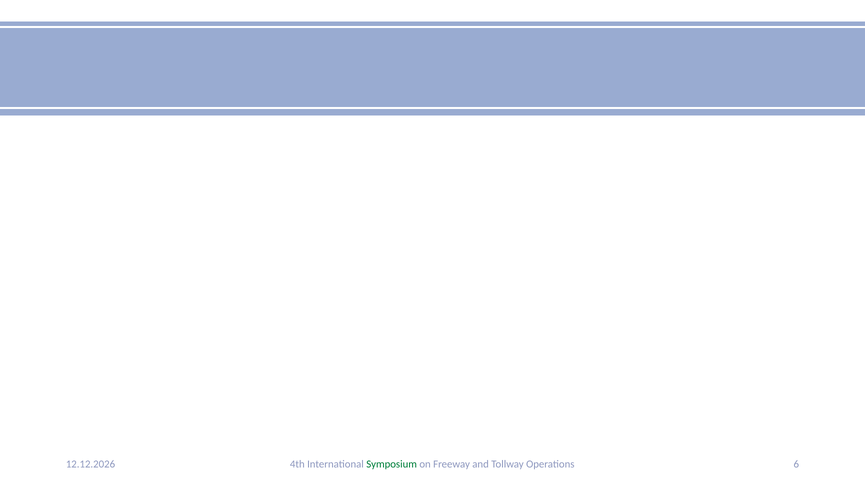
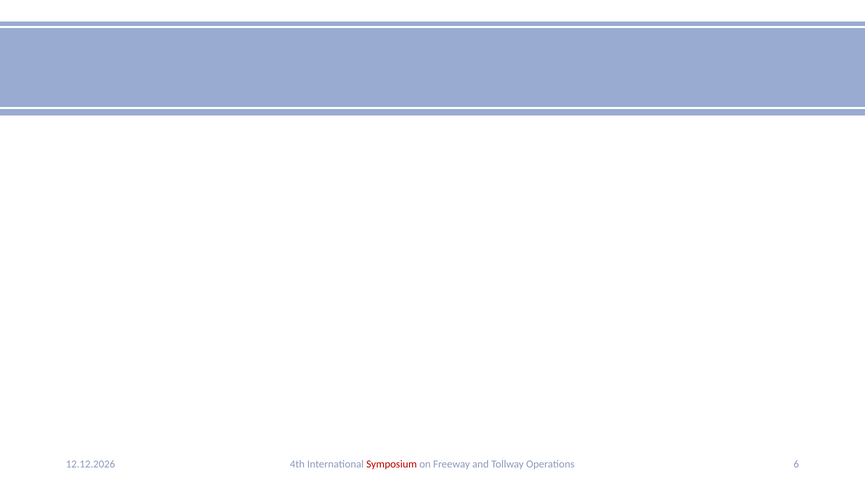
Symposium colour: green -> red (392, 465)
